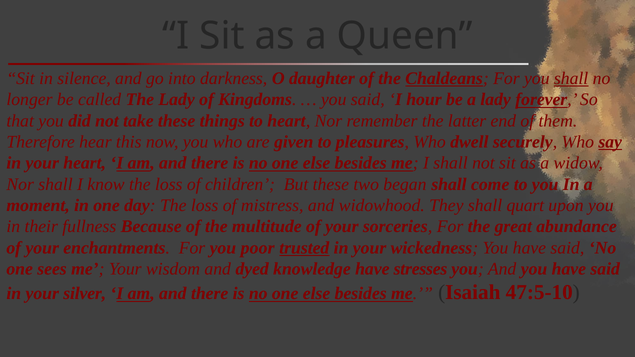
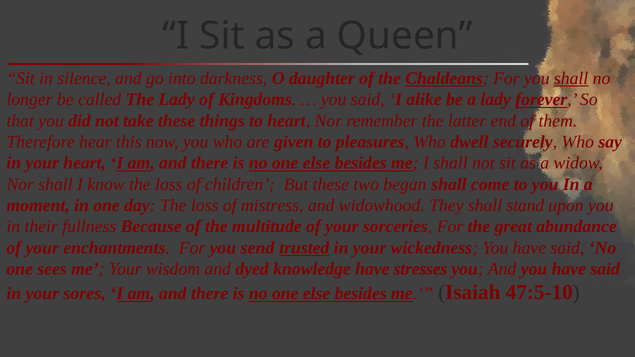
hour: hour -> alike (424, 100)
say underline: present -> none (610, 142)
quart: quart -> stand (525, 206)
poor: poor -> send (258, 248)
silver: silver -> sores (85, 294)
